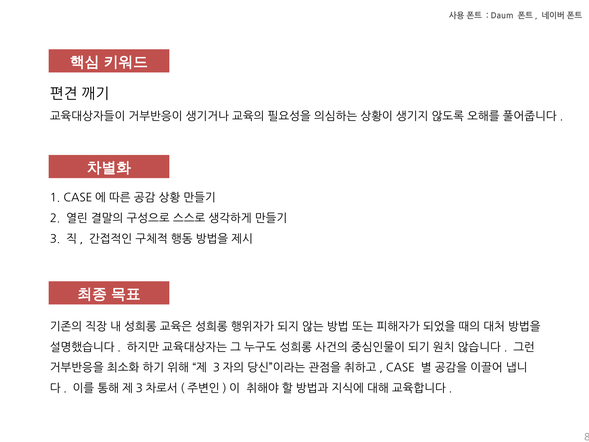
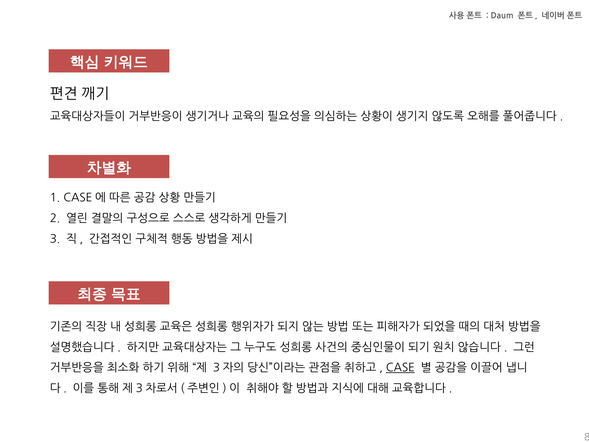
CASE underline: none -> present (400, 368)
